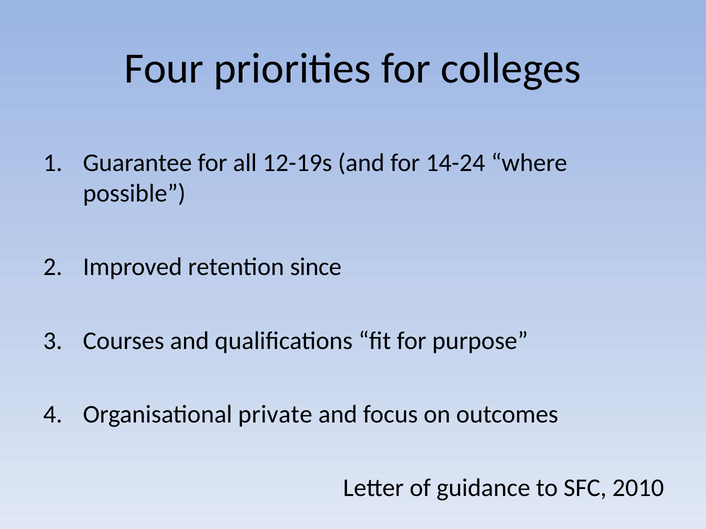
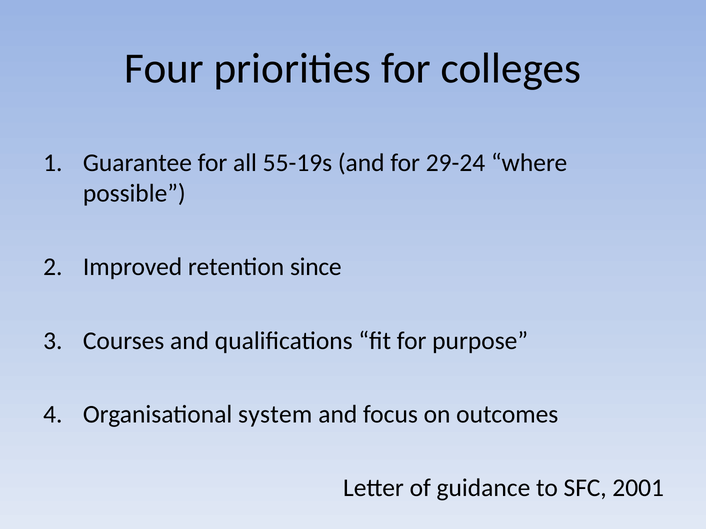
12-19s: 12-19s -> 55-19s (297, 163)
14-24: 14-24 -> 29-24 (456, 163)
private: private -> system (275, 415)
2010: 2010 -> 2001 (638, 488)
